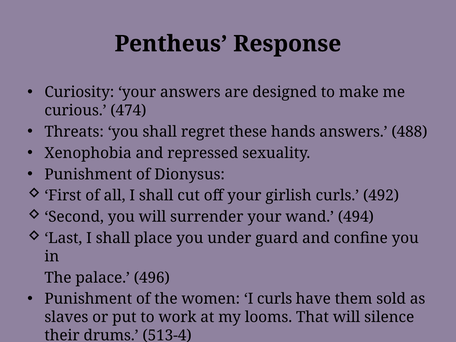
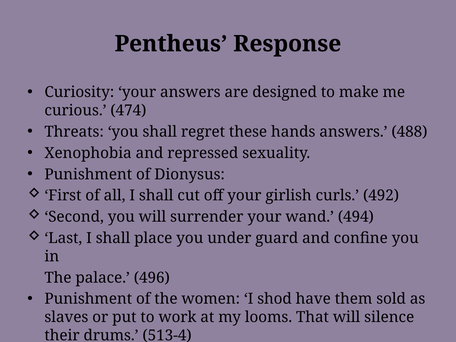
I curls: curls -> shod (275, 299)
